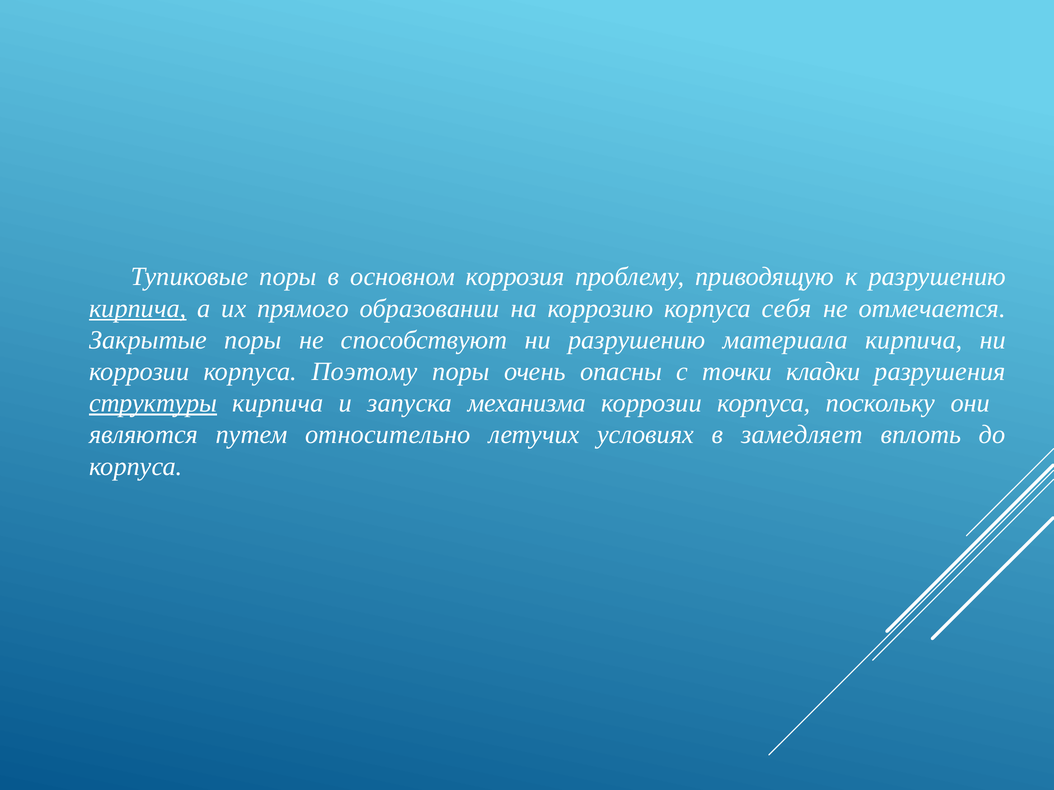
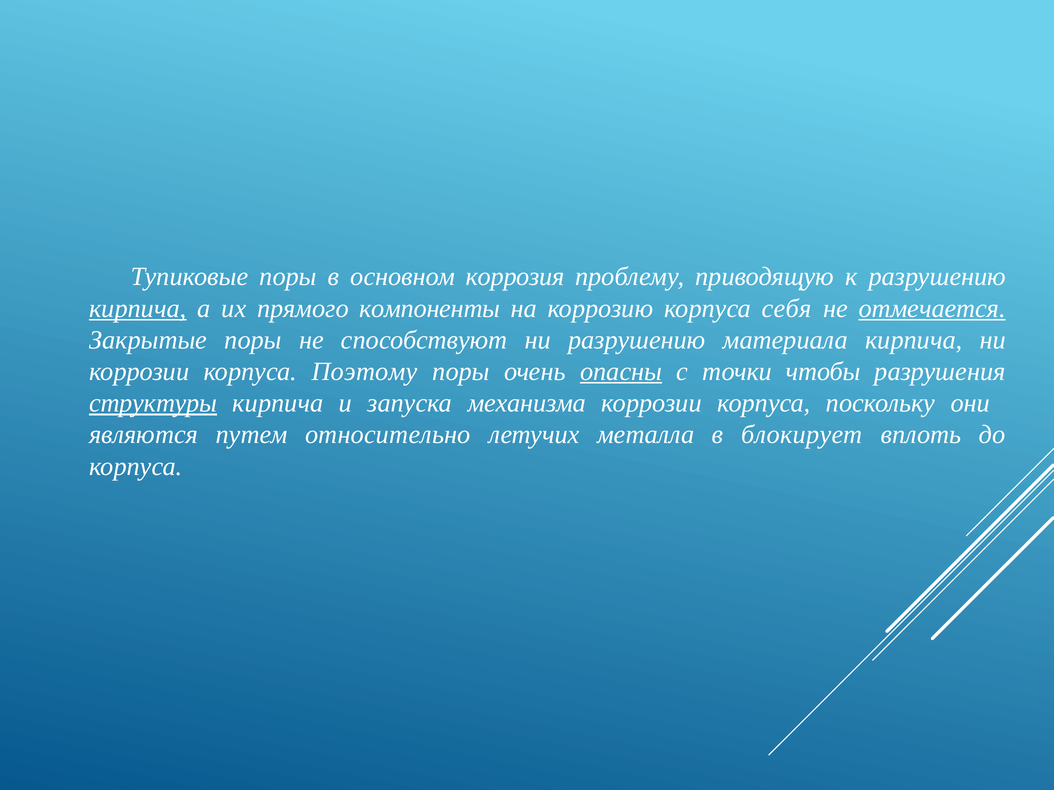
образовании: образовании -> компоненты (430, 309)
отмечается underline: none -> present (932, 309)
опасны underline: none -> present (621, 372)
кладки: кладки -> чтобы (823, 372)
условиях: условиях -> металла (646, 435)
замедляет: замедляет -> блокирует (802, 435)
